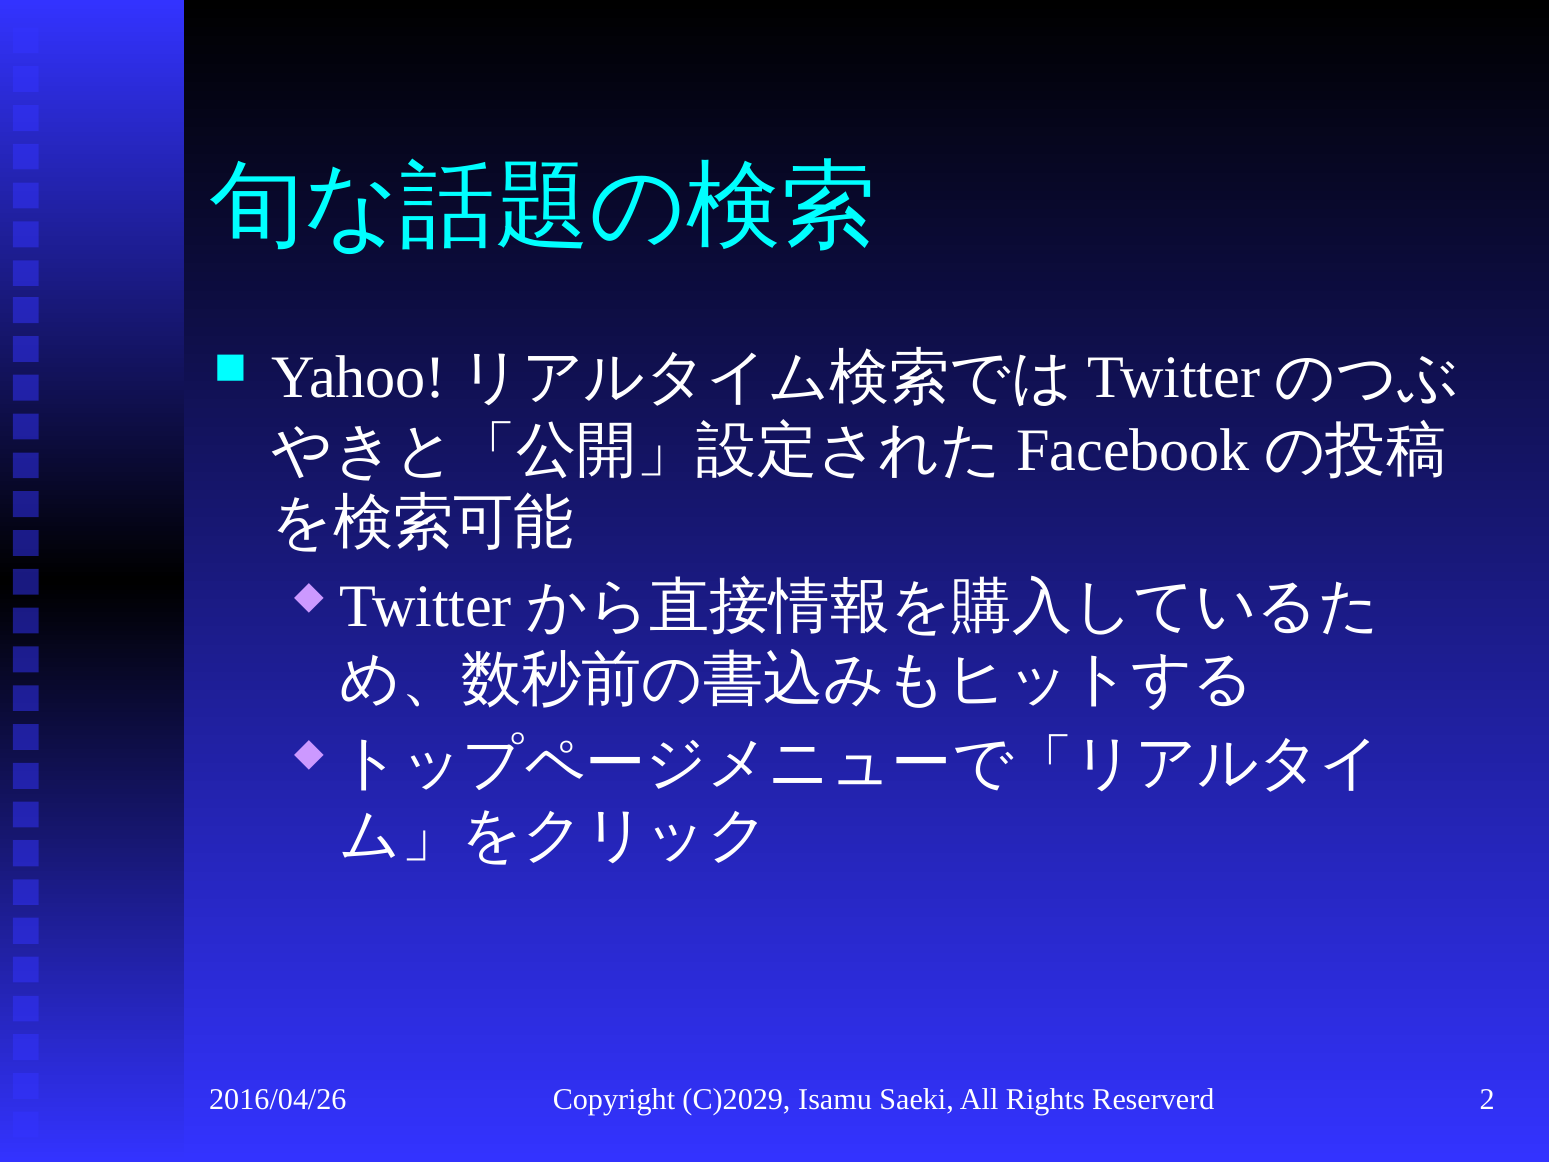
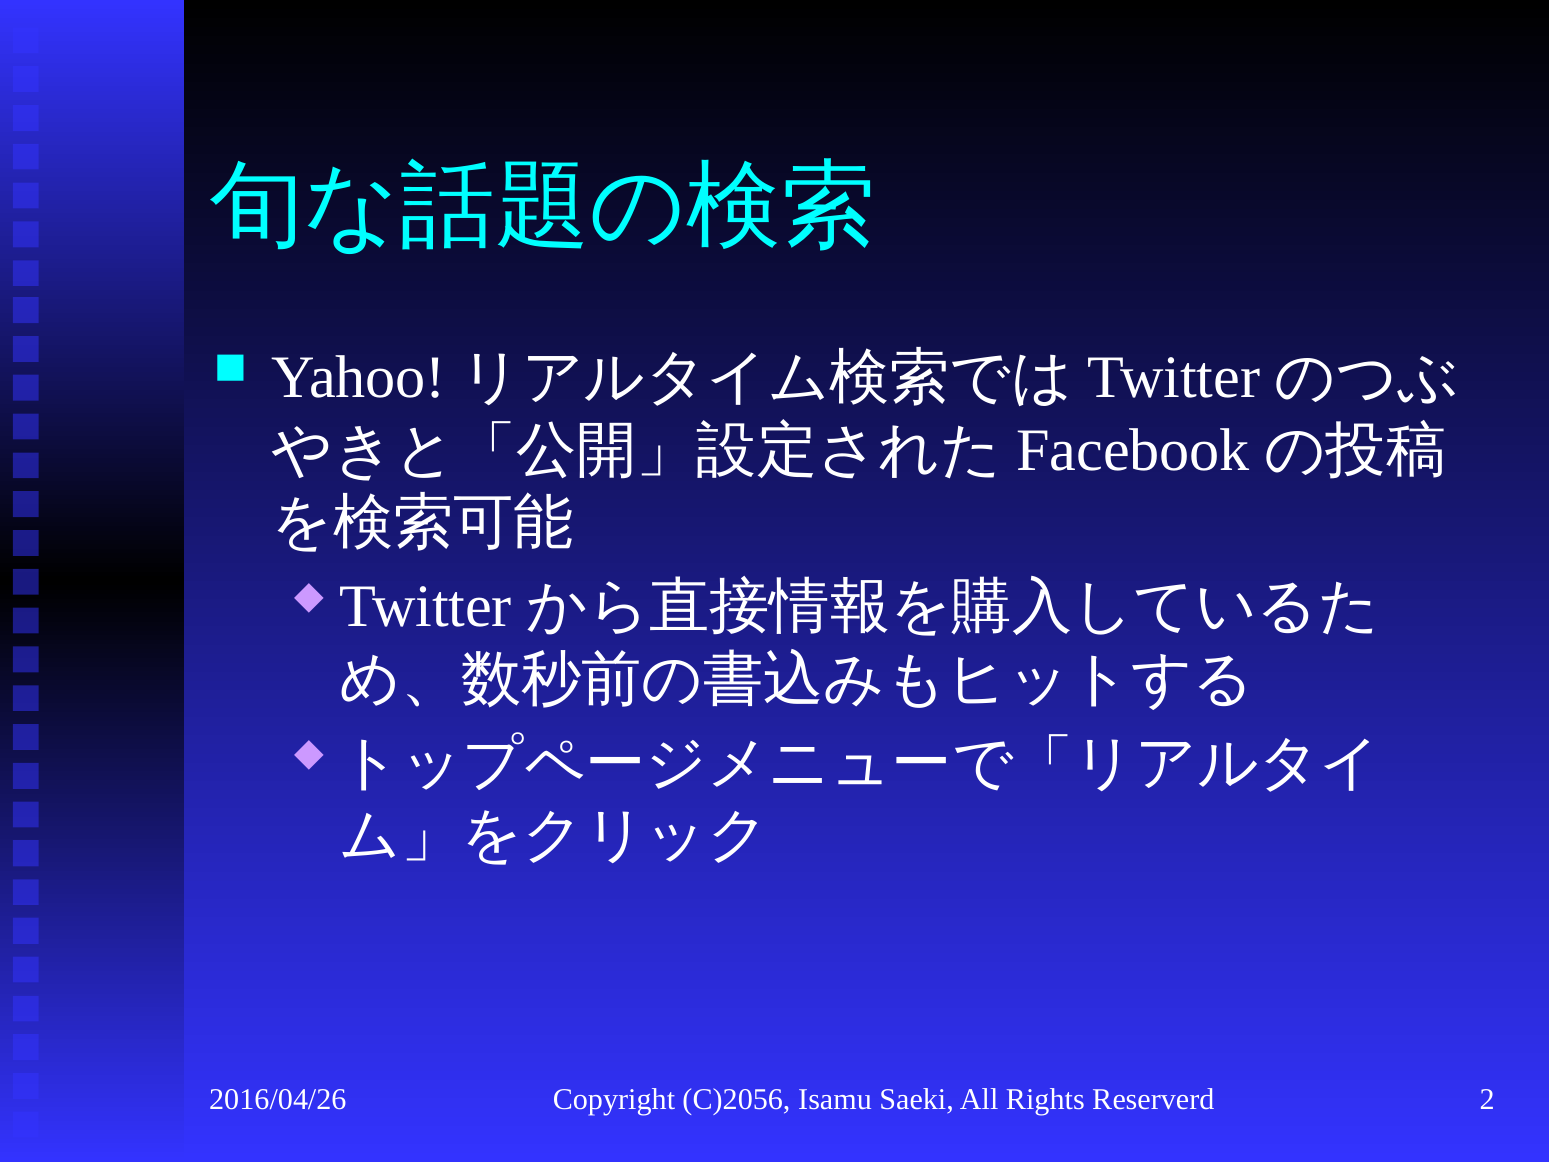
C)2029: C)2029 -> C)2056 (737, 1099)
